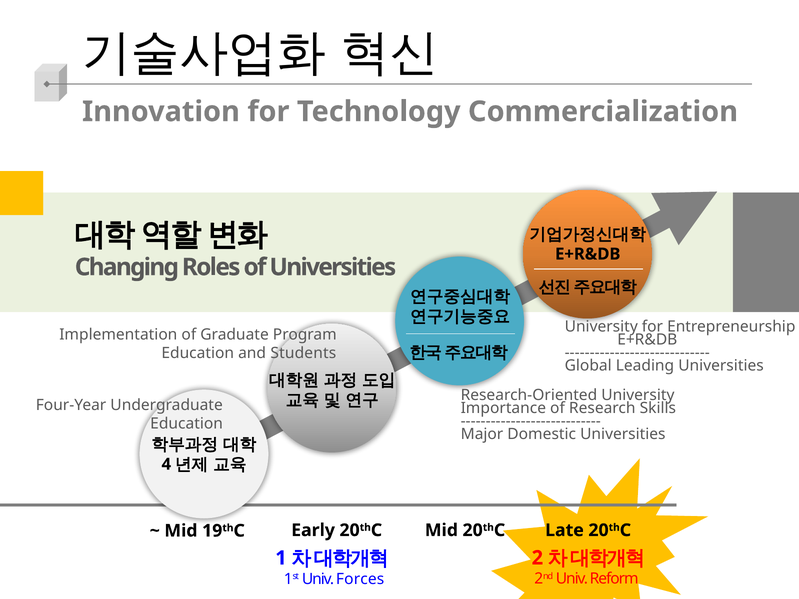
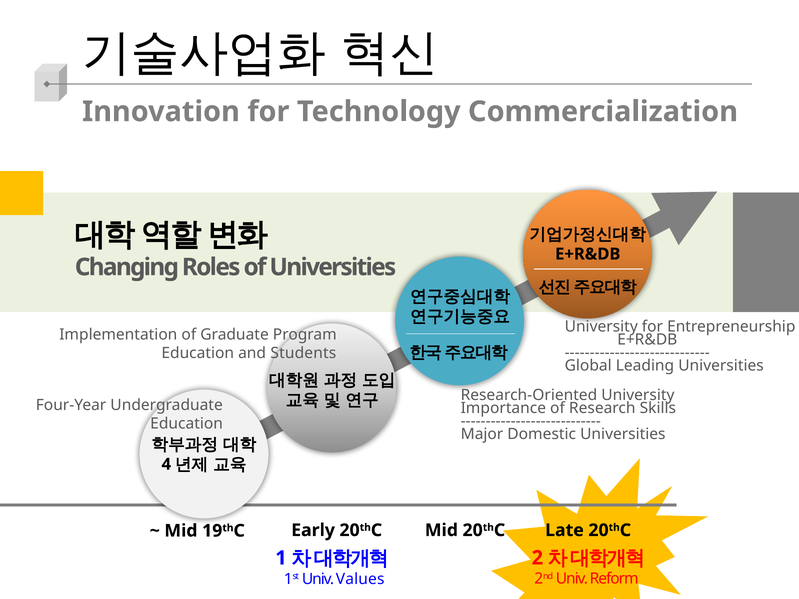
Forces: Forces -> Values (360, 579)
